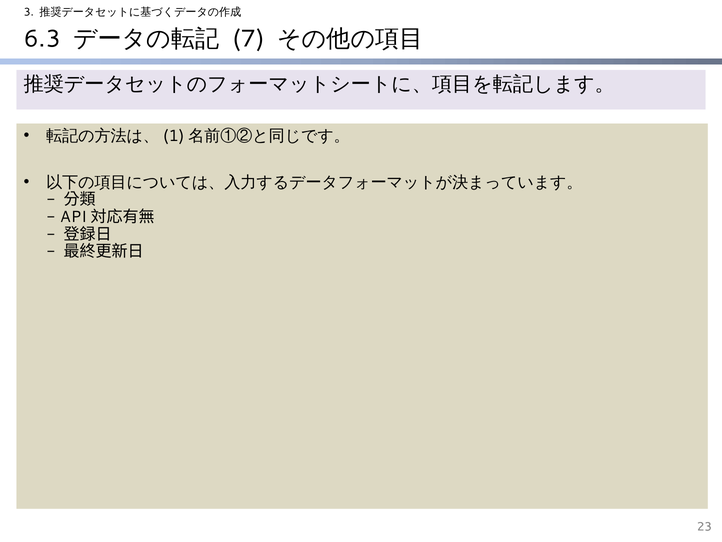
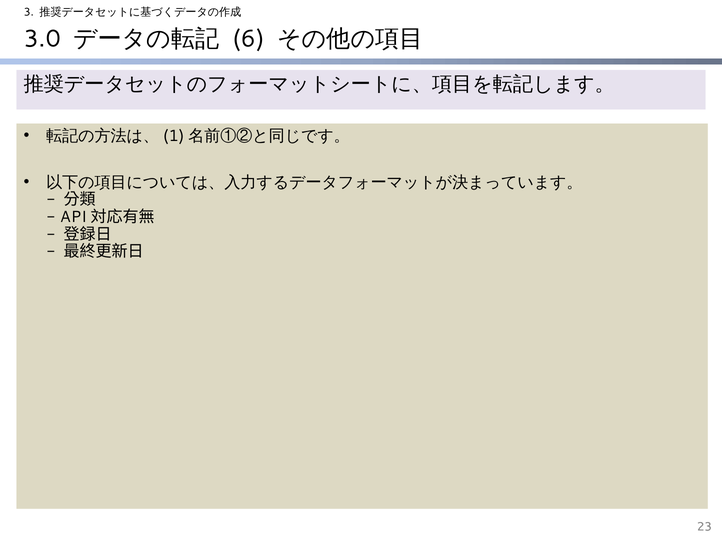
6.3: 6.3 -> 3.0 (42, 39)
7: 7 -> 6 (249, 39)
